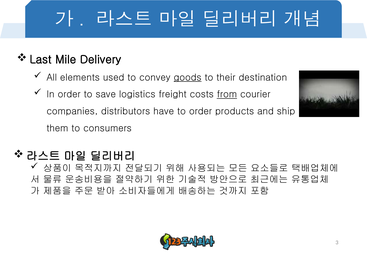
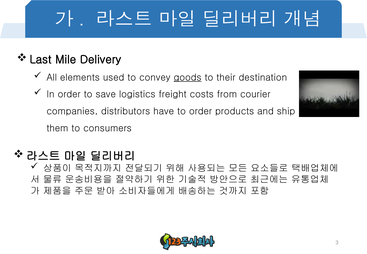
from underline: present -> none (227, 94)
